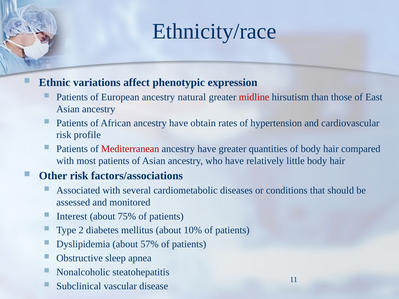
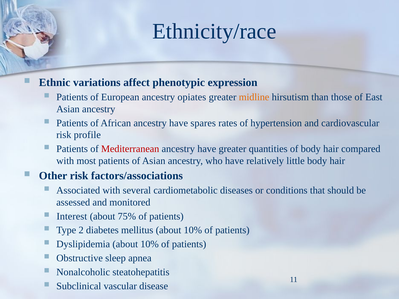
natural: natural -> opiates (192, 97)
midline colour: red -> orange (254, 97)
obtain: obtain -> spares (203, 123)
Dyslipidemia about 57%: 57% -> 10% (150, 244)
